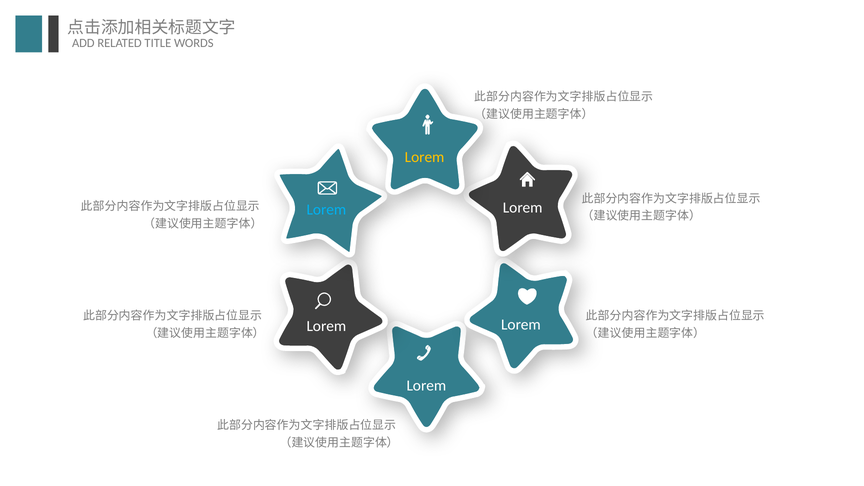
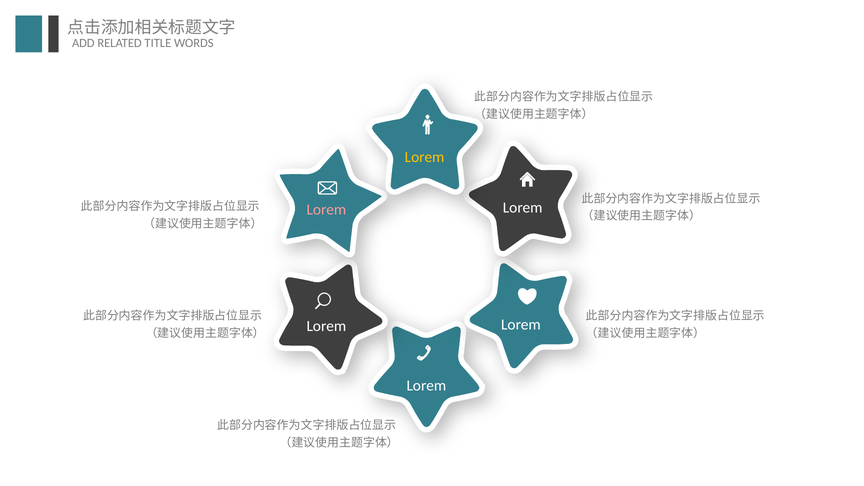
Lorem colour: light blue -> pink (326, 210)
